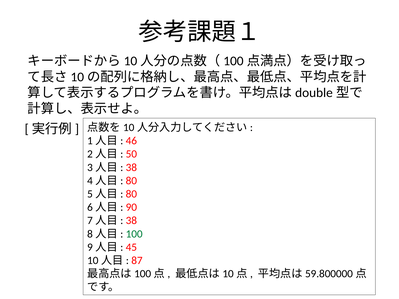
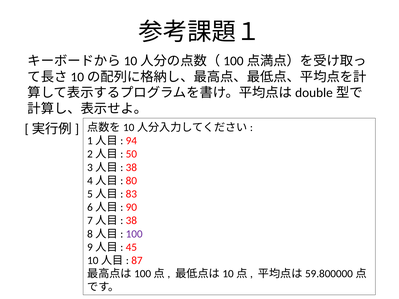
46: 46 -> 94 (131, 141)
80: 80 -> 83 (131, 194)
100 colour: green -> purple (134, 234)
